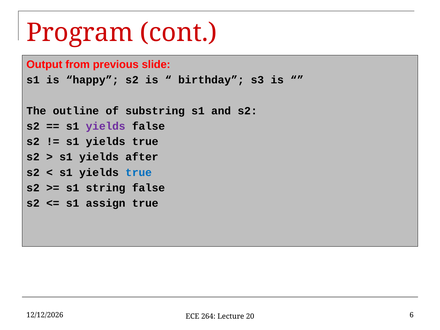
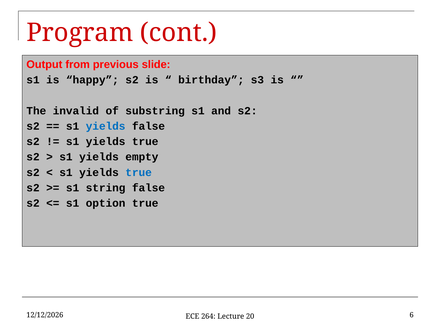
outline: outline -> invalid (76, 111)
yields colour: purple -> blue (106, 126)
after: after -> empty (142, 157)
assign: assign -> option (106, 203)
